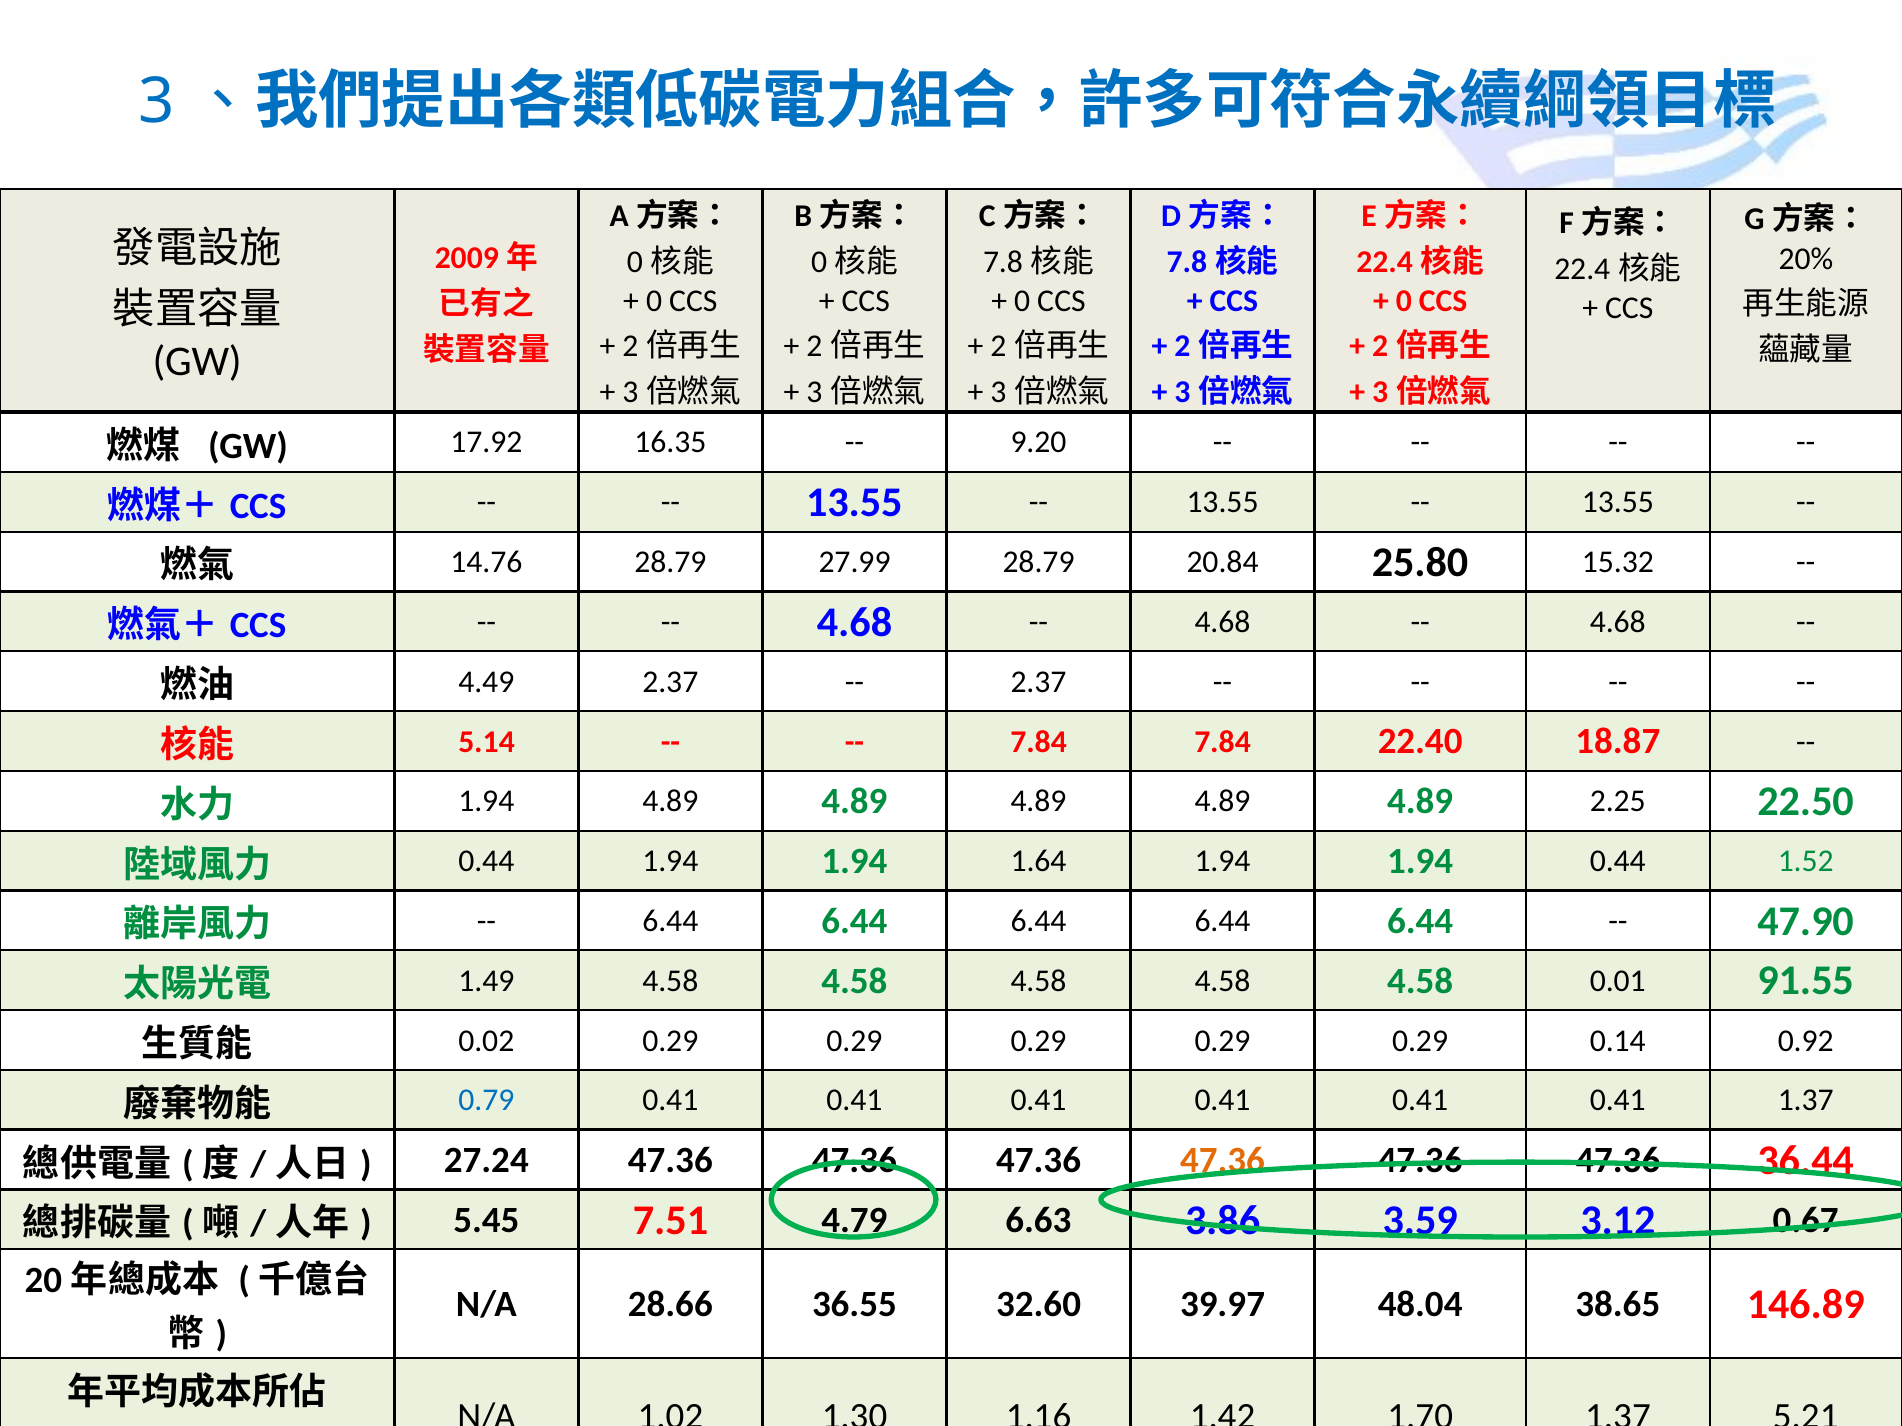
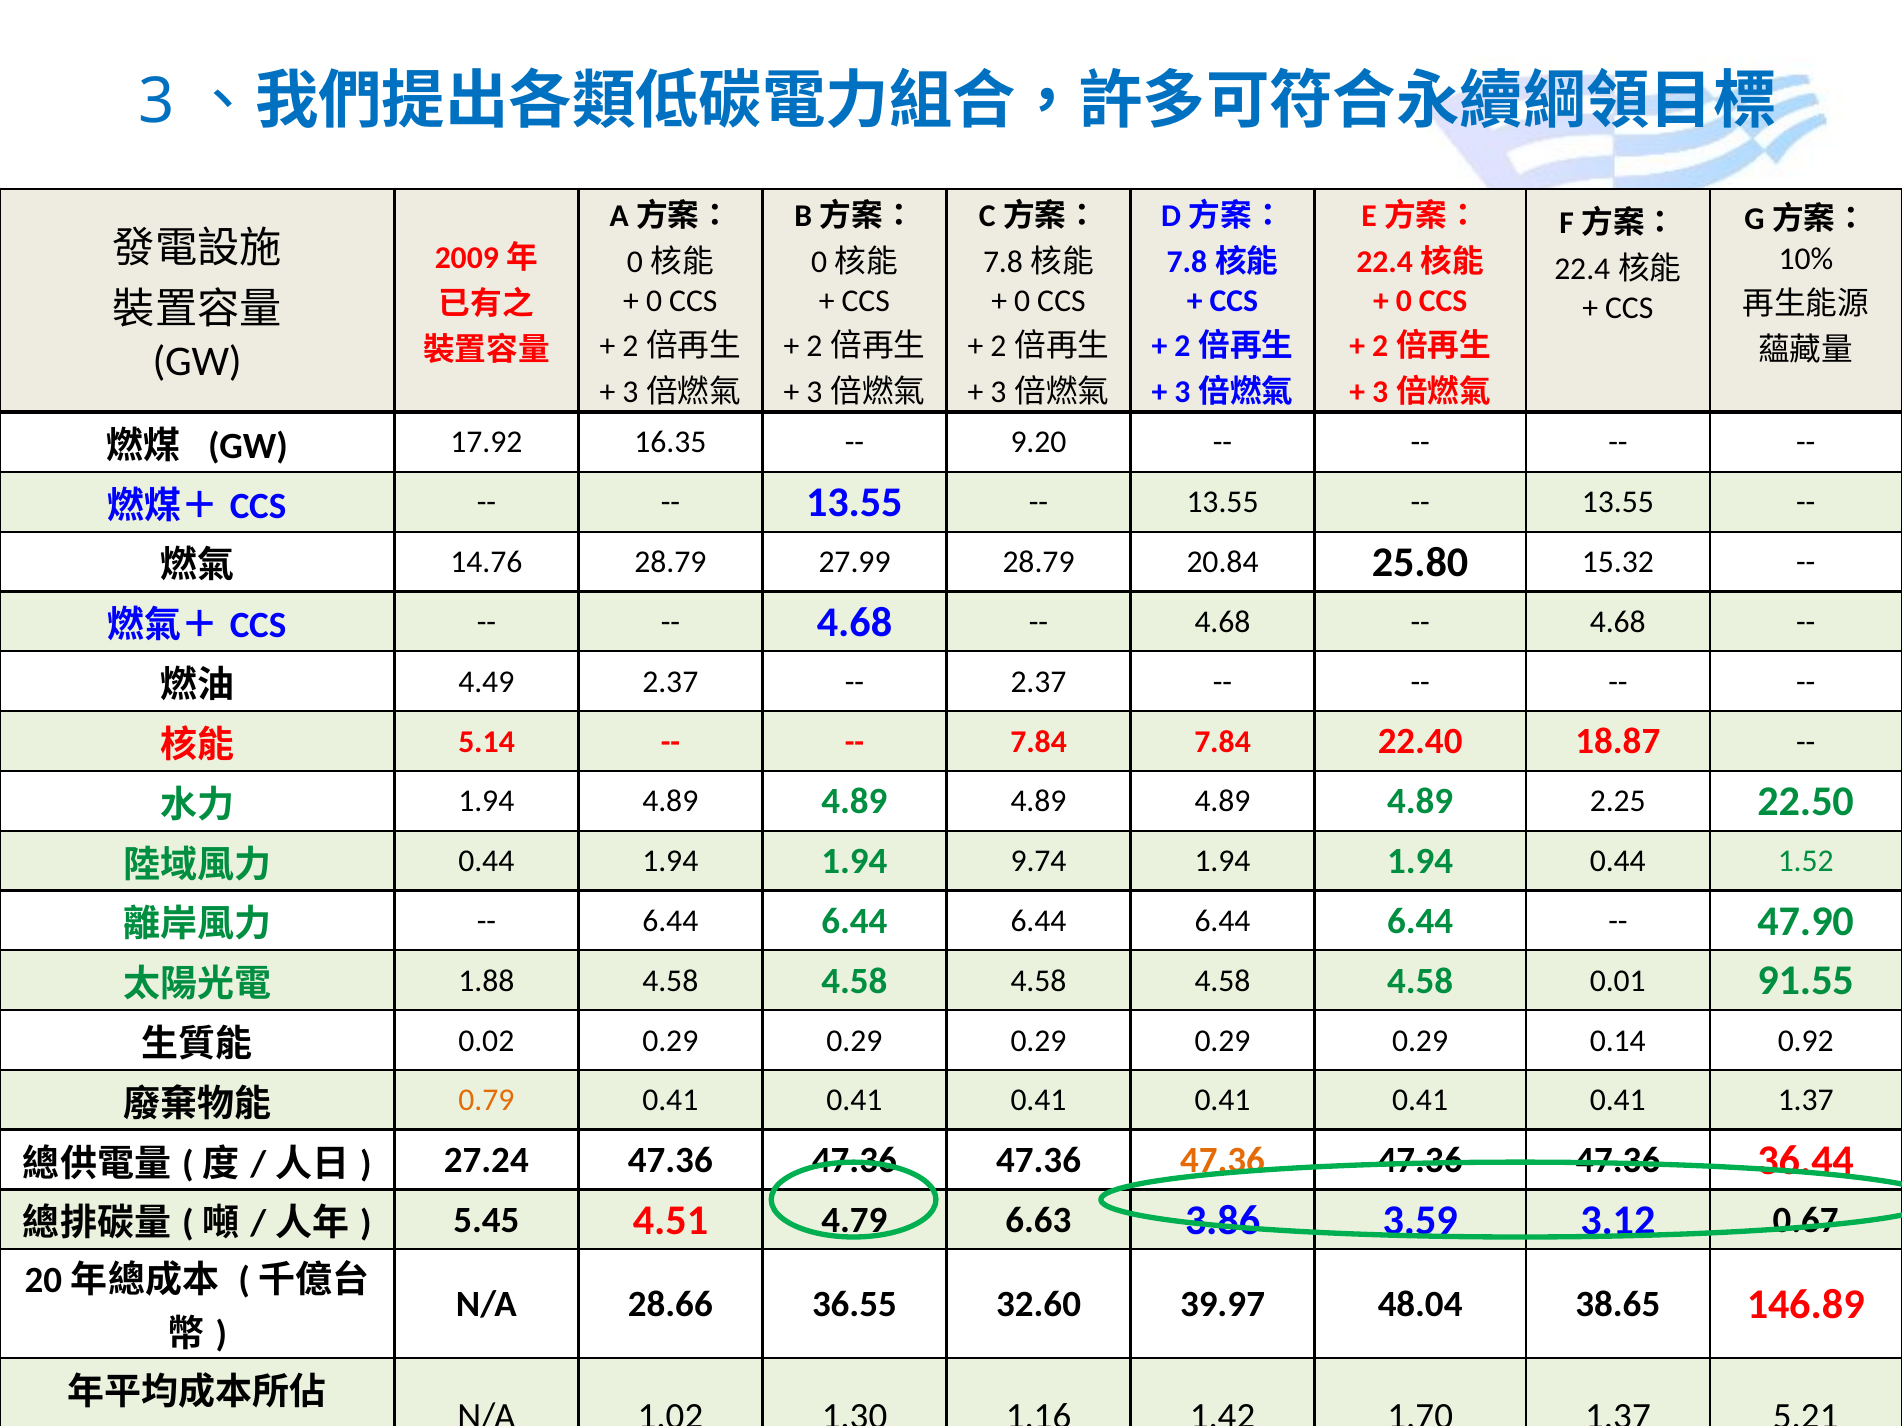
20%: 20% -> 10% (1806, 259)
1.64: 1.64 -> 9.74 (1038, 861)
1.49: 1.49 -> 1.88 (486, 981)
0.79 colour: blue -> orange (486, 1101)
7.51: 7.51 -> 4.51 (671, 1221)
